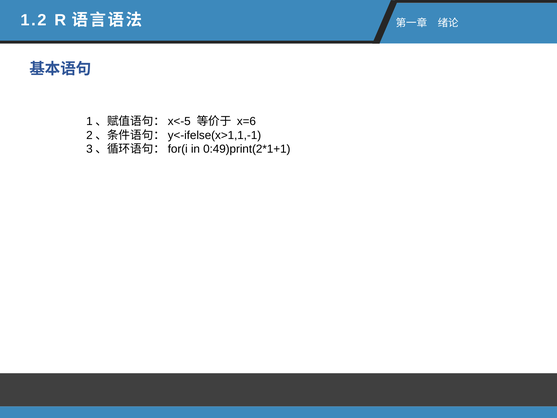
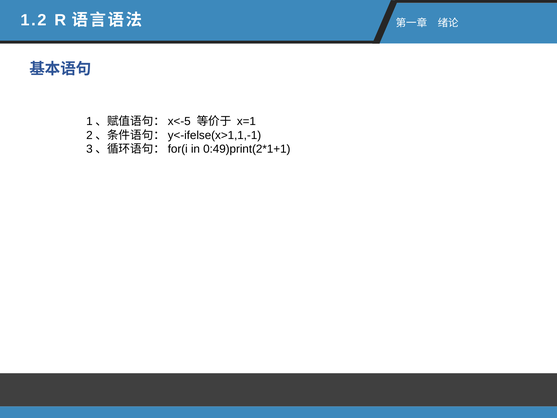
x=6: x=6 -> x=1 (246, 121)
